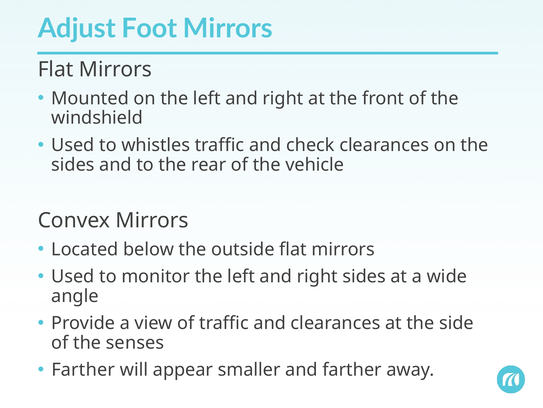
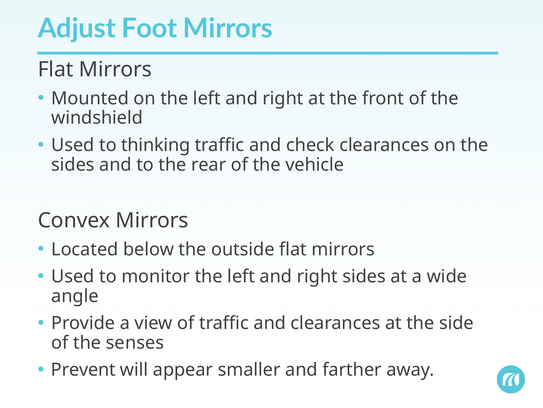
whistles: whistles -> thinking (156, 145)
Farther: Farther -> Prevent (83, 369)
